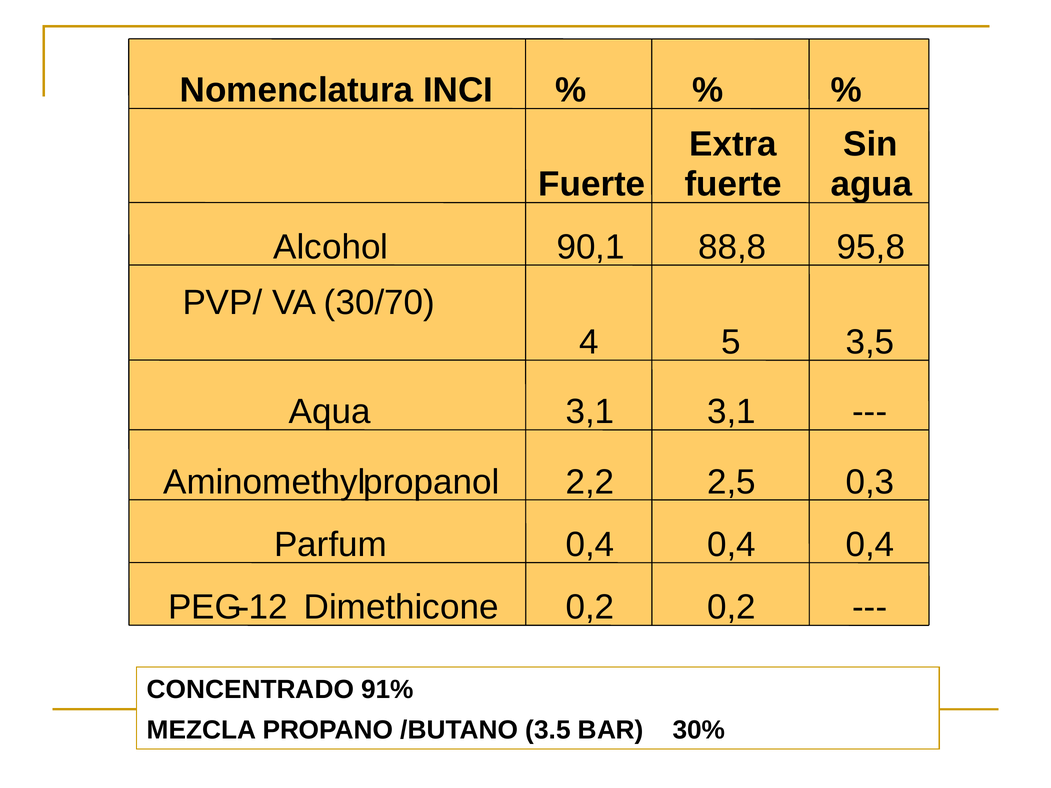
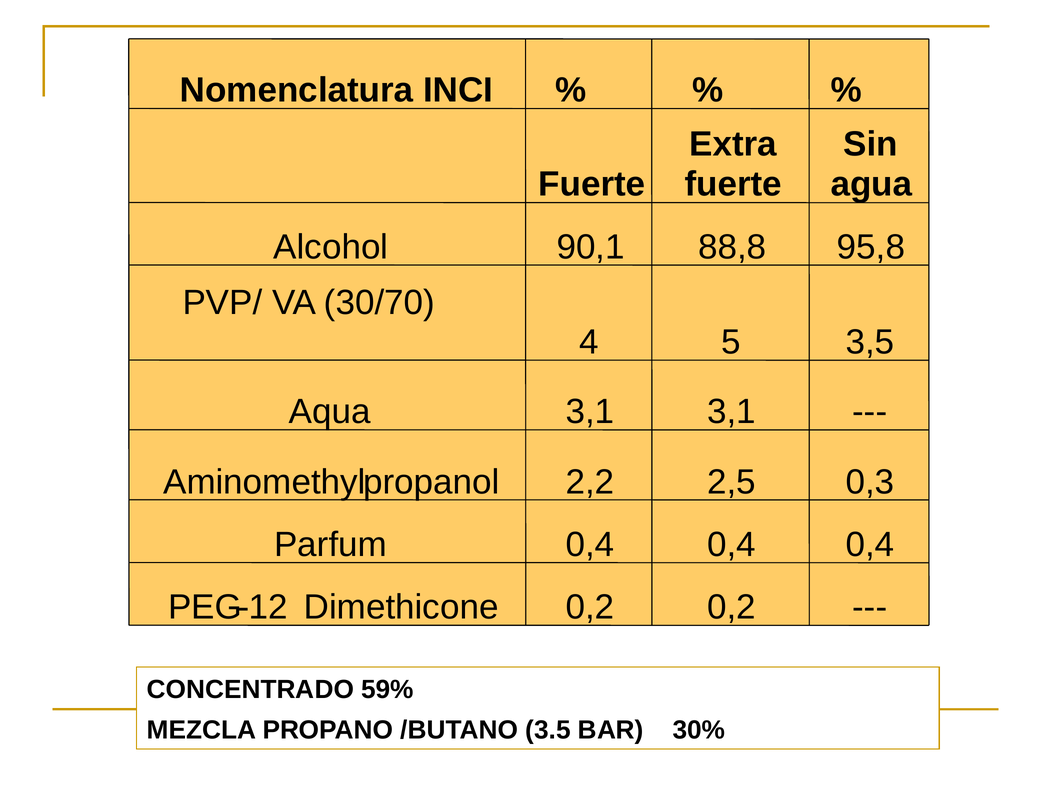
91%: 91% -> 59% (387, 690)
